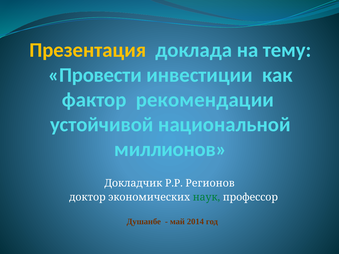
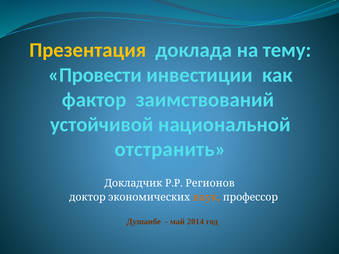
рекомендации: рекомендации -> заимствований (205, 100)
миллионов: миллионов -> отстранить (170, 150)
наук colour: green -> orange (206, 197)
